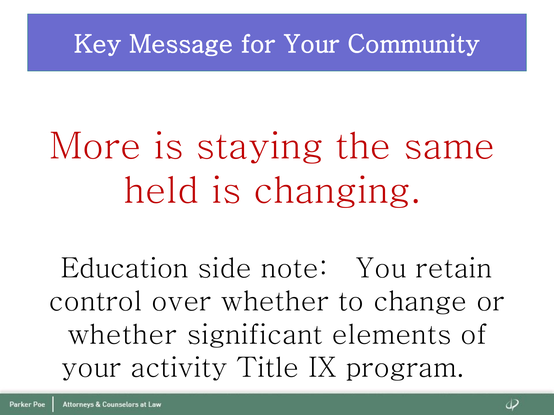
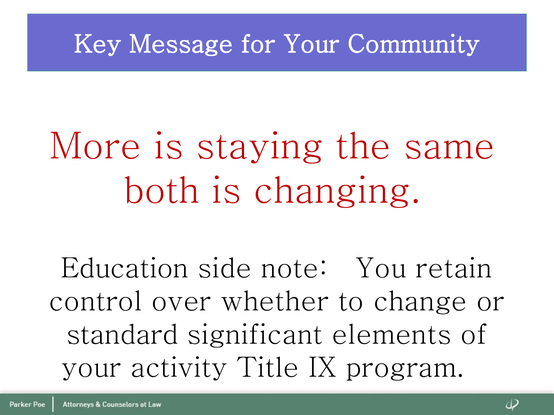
held: held -> both (162, 191)
whether: whether -> standard (122, 335)
